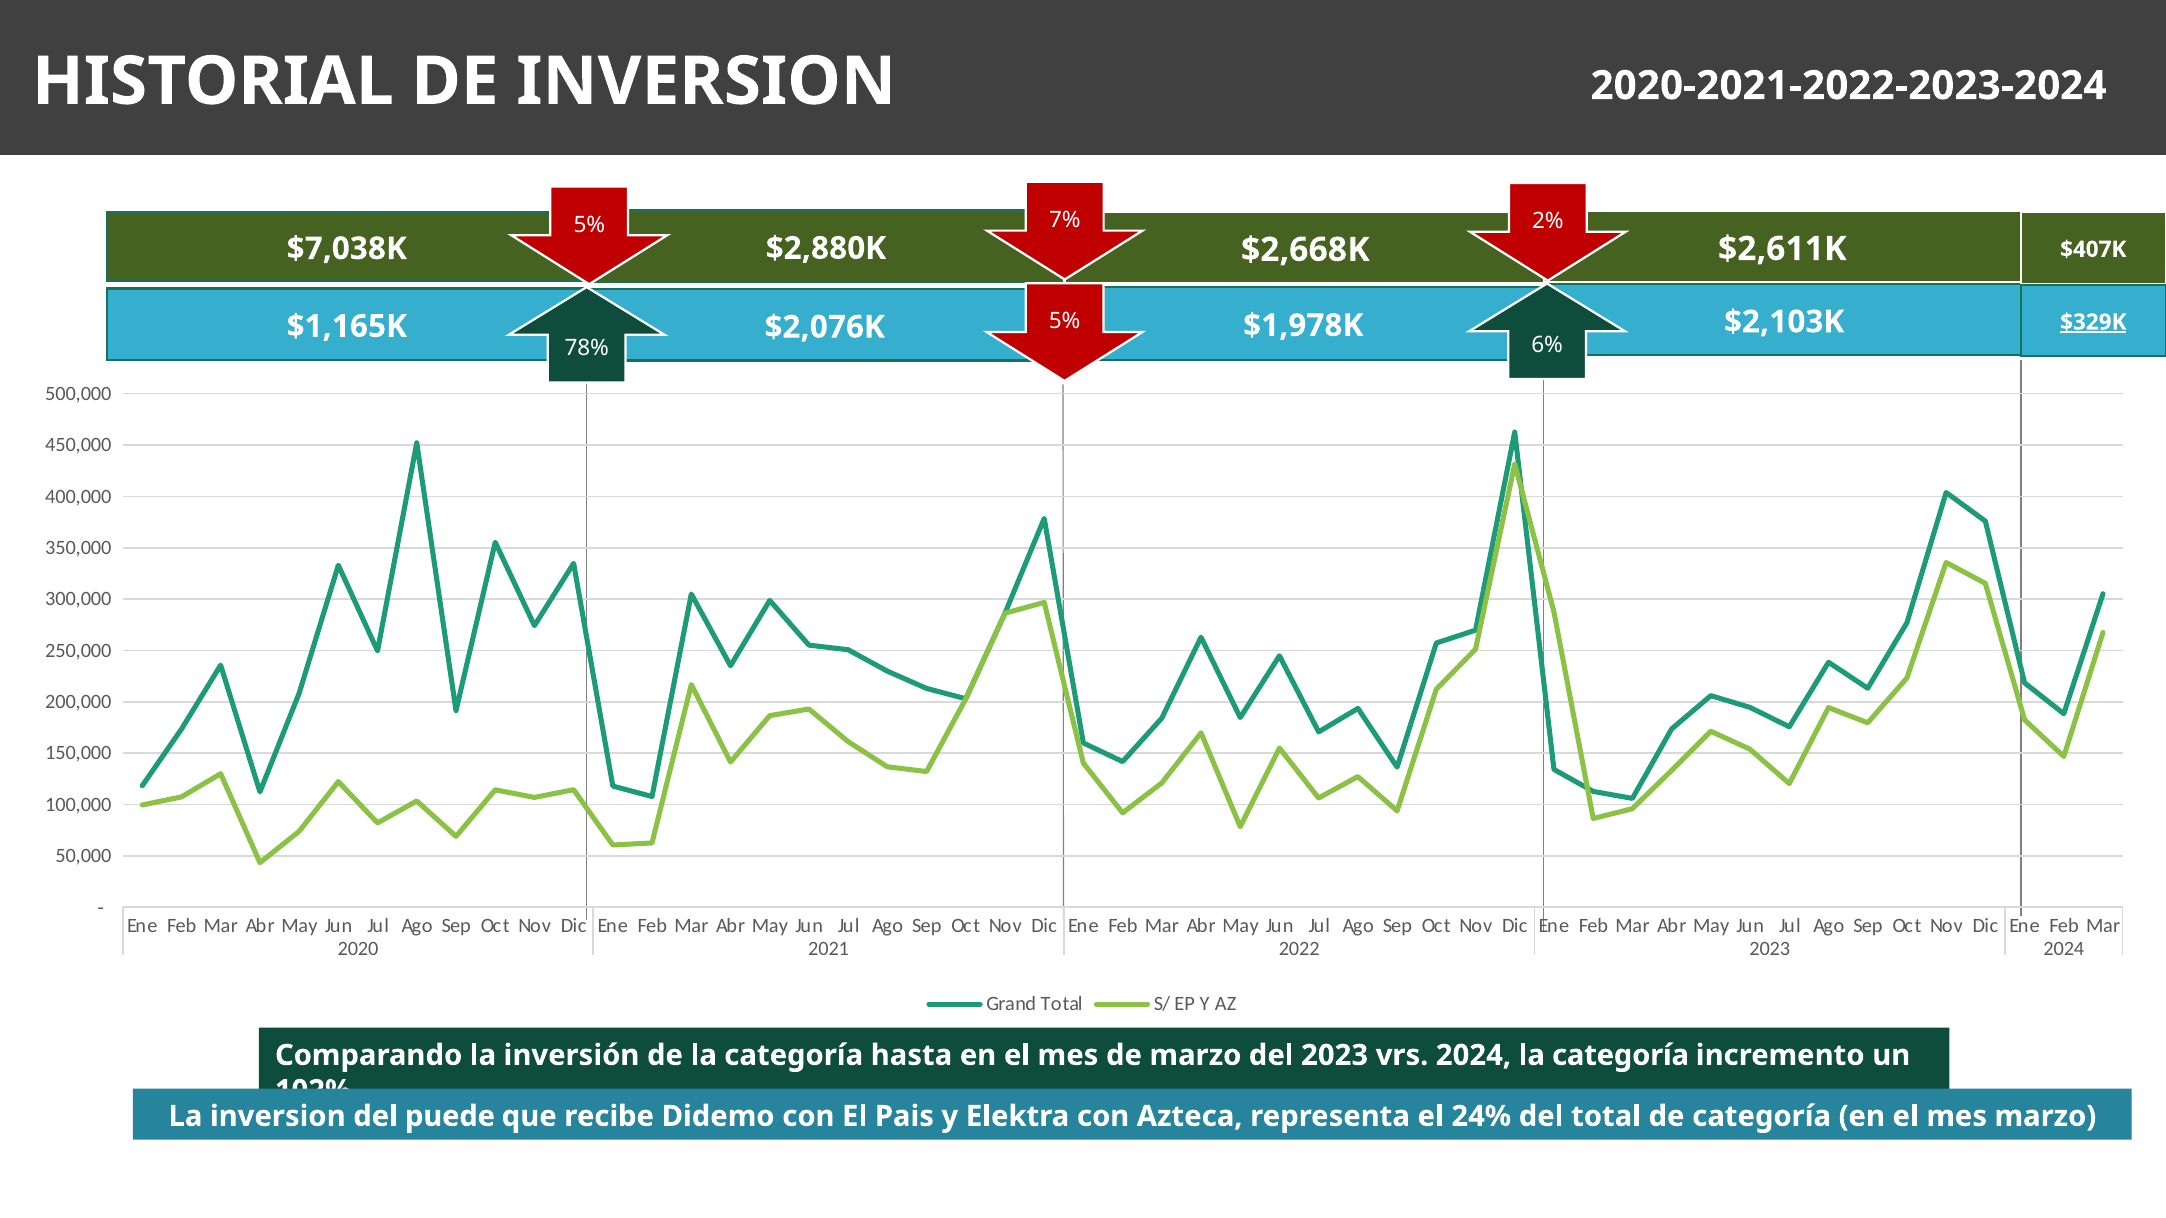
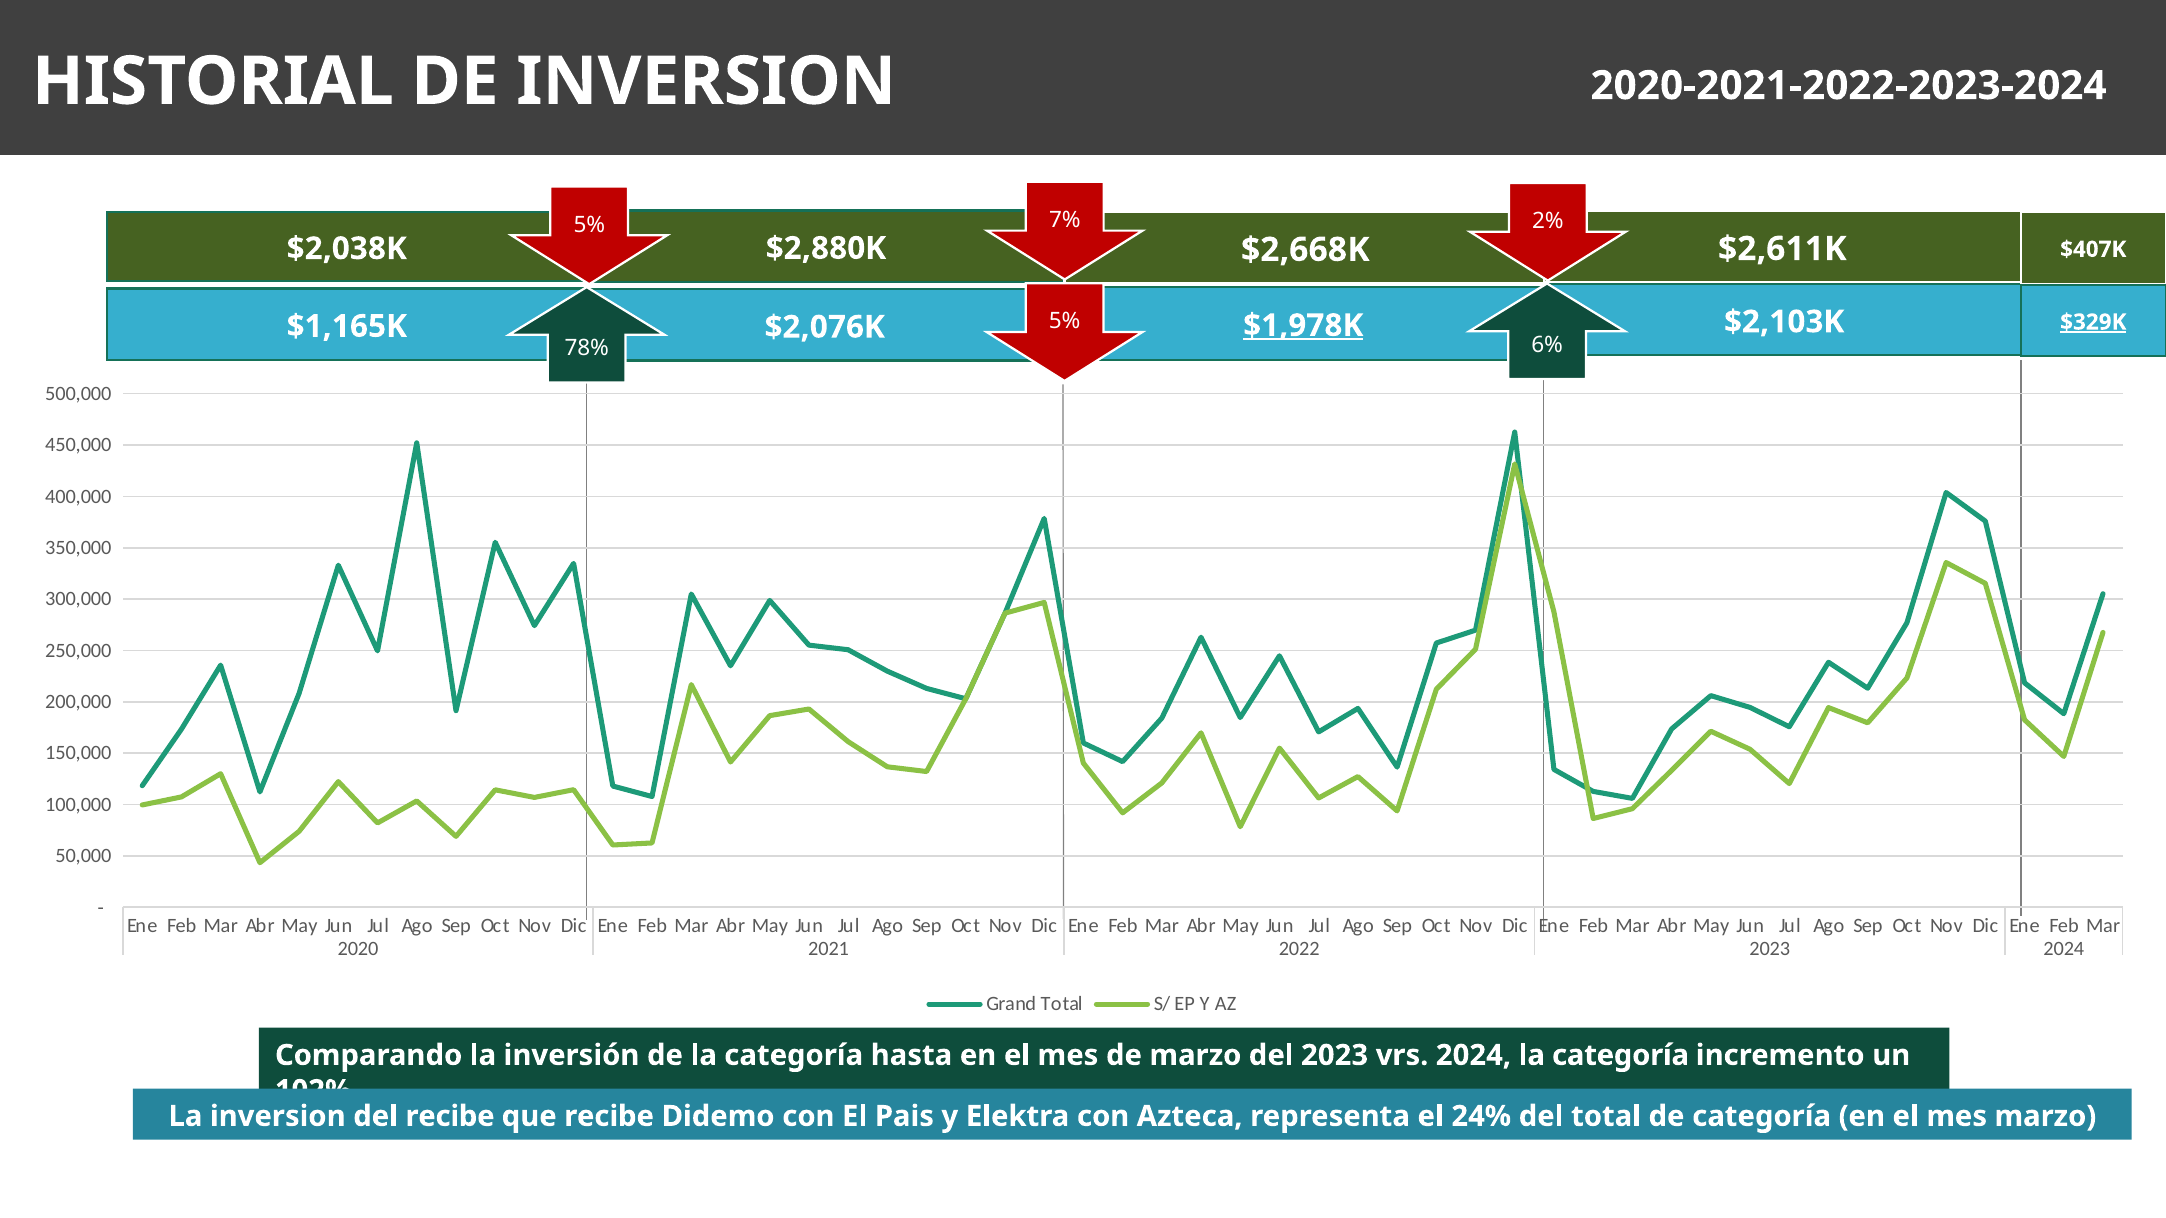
$7,038K: $7,038K -> $2,038K (347, 249)
$1,978K underline: none -> present (1303, 326)
del puede: puede -> recibe (450, 1117)
